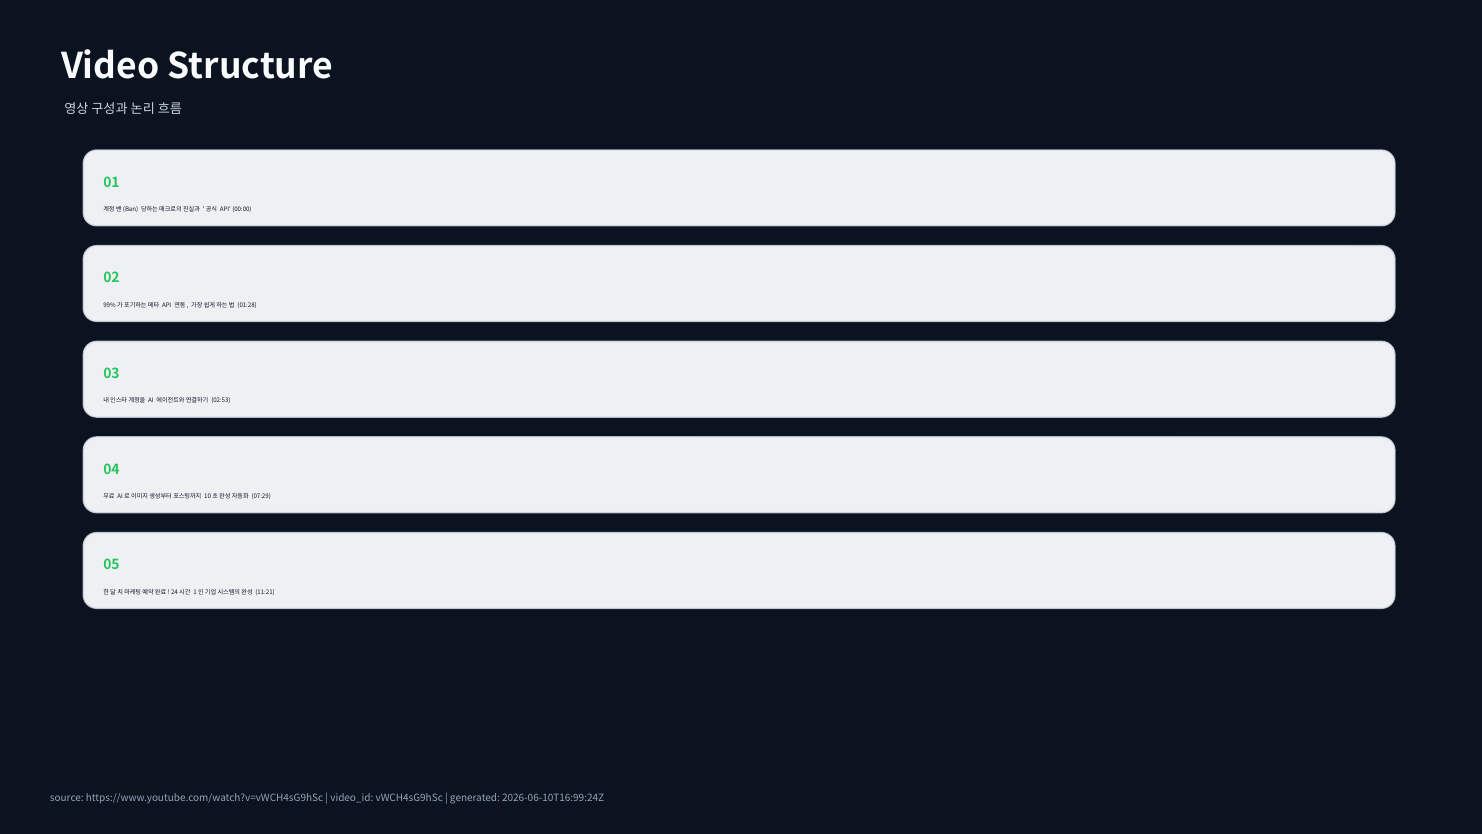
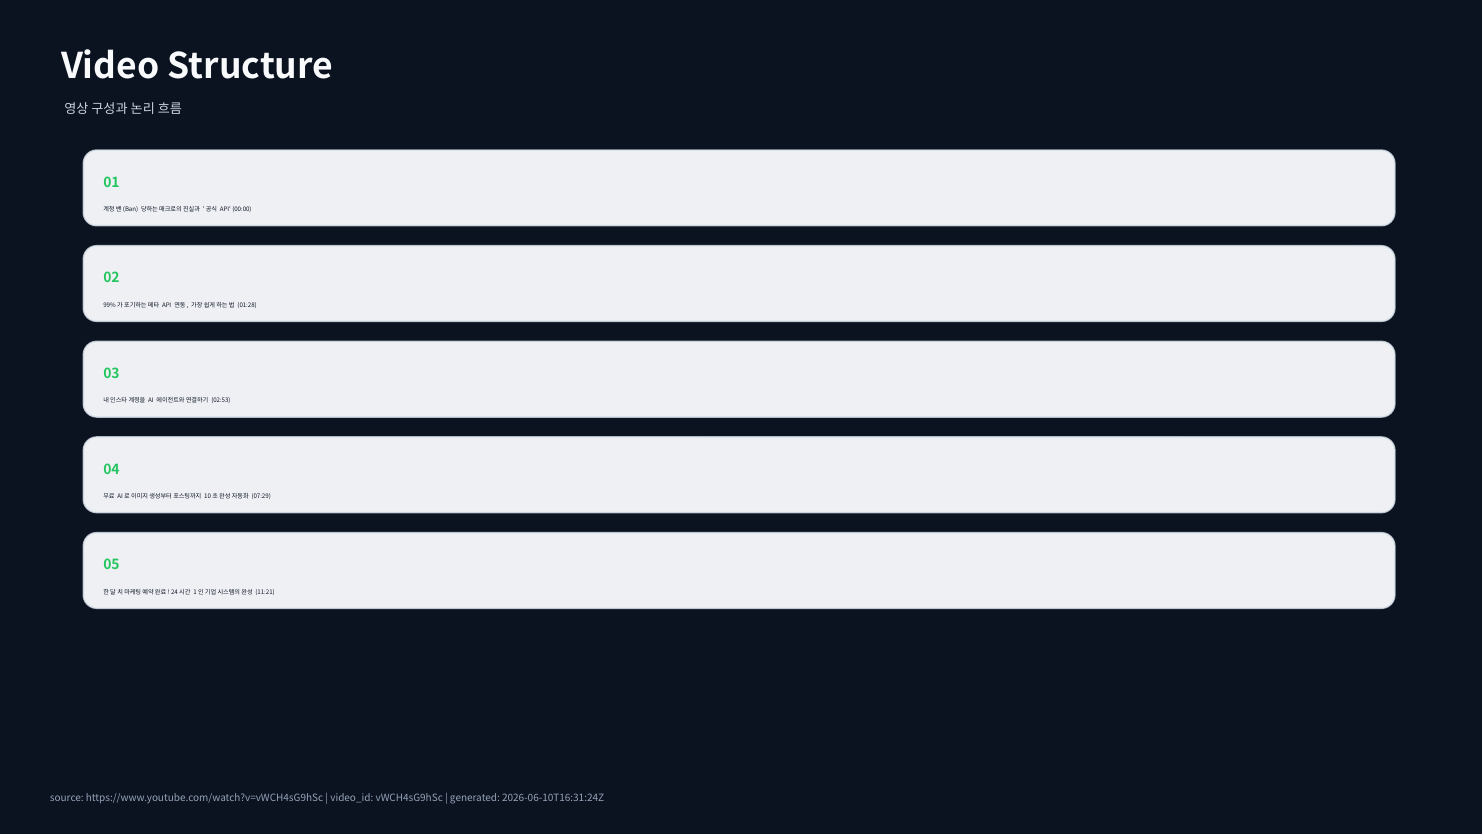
2026-06-10T16:99:24Z: 2026-06-10T16:99:24Z -> 2026-06-10T16:31:24Z (553, 798)
